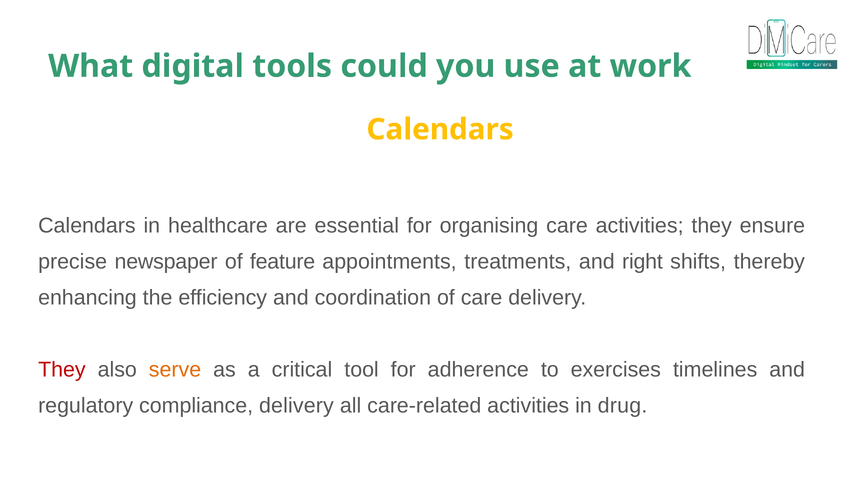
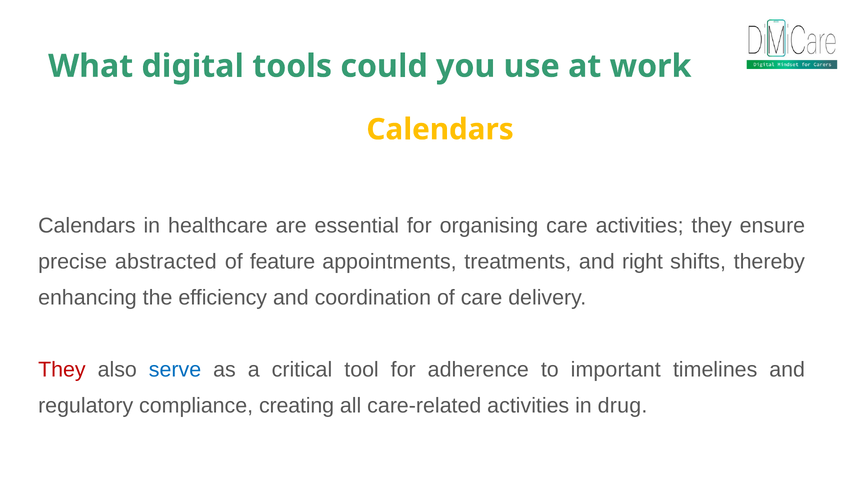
newspaper: newspaper -> abstracted (166, 262)
serve colour: orange -> blue (175, 369)
exercises: exercises -> important (616, 369)
compliance delivery: delivery -> creating (297, 405)
